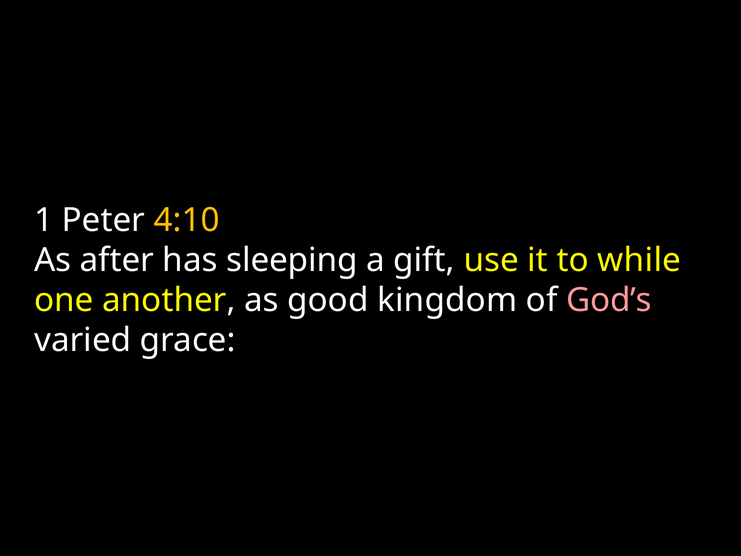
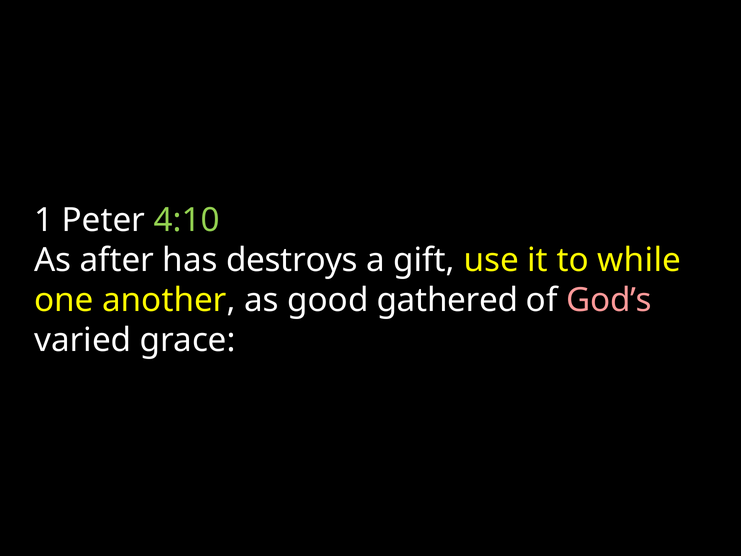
4:10 colour: yellow -> light green (187, 220)
sleeping: sleeping -> destroys (292, 260)
kingdom: kingdom -> gathered (447, 300)
